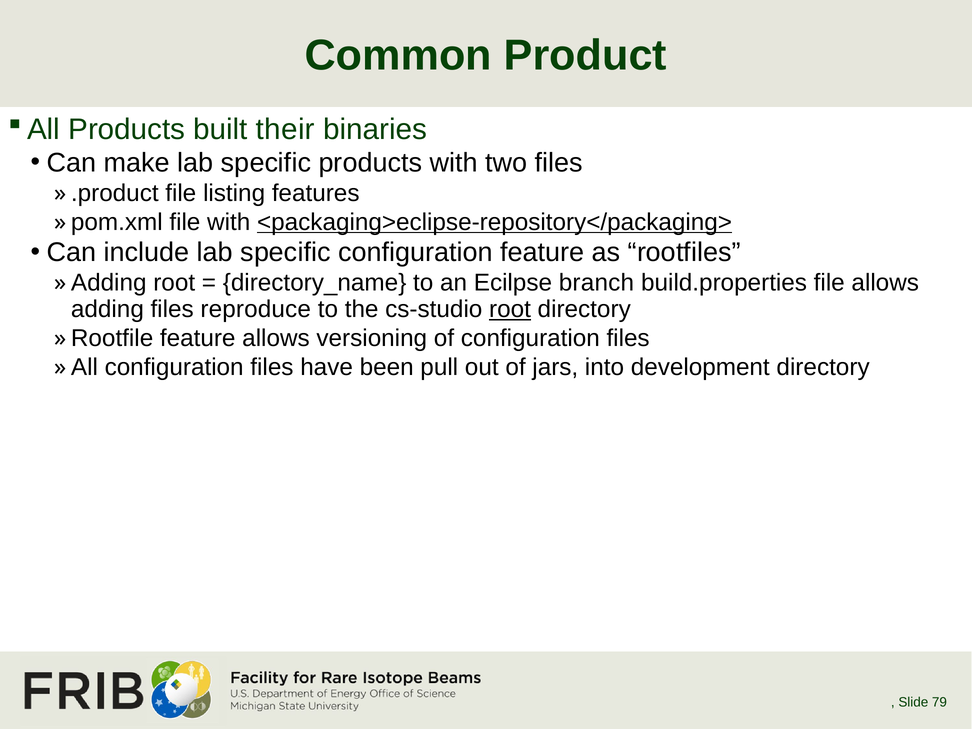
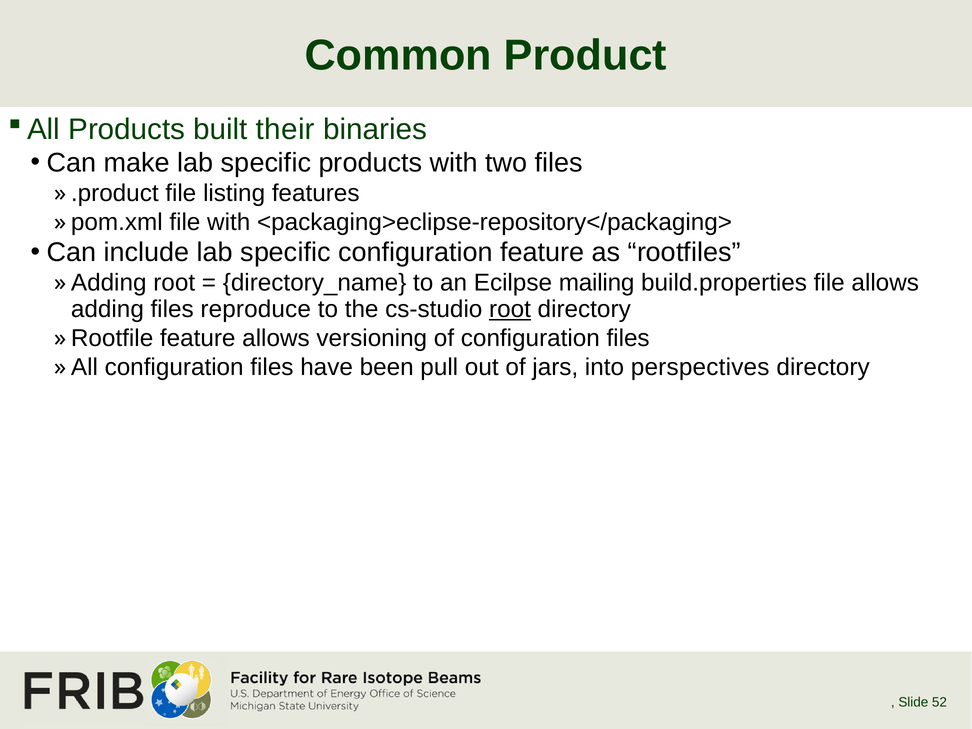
<packaging>eclipse-repository</packaging> underline: present -> none (495, 222)
branch: branch -> mailing (597, 283)
development: development -> perspectives (700, 367)
79: 79 -> 52 (939, 702)
